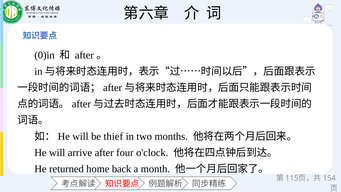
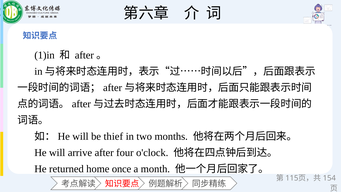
0)in: 0)in -> 1)in (45, 55)
back: back -> once (122, 169)
